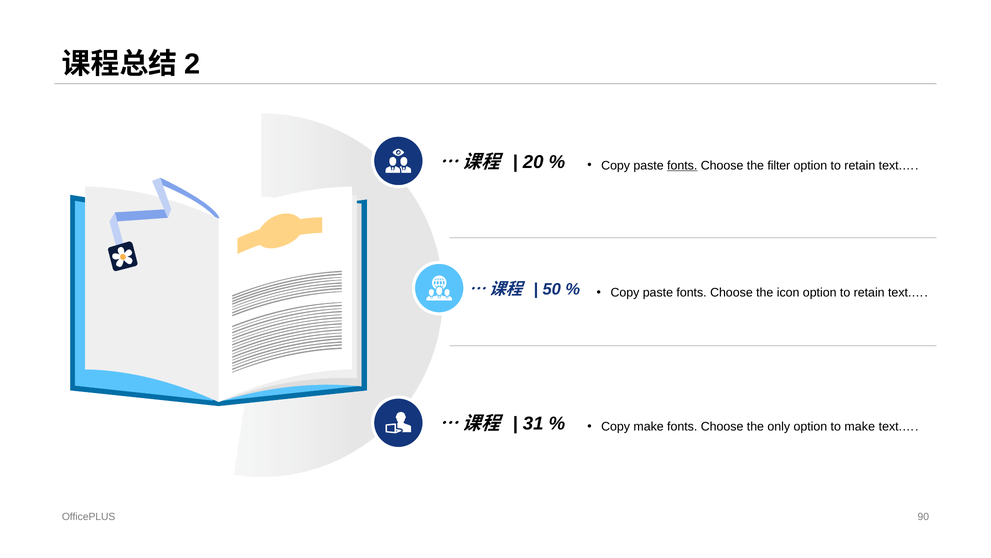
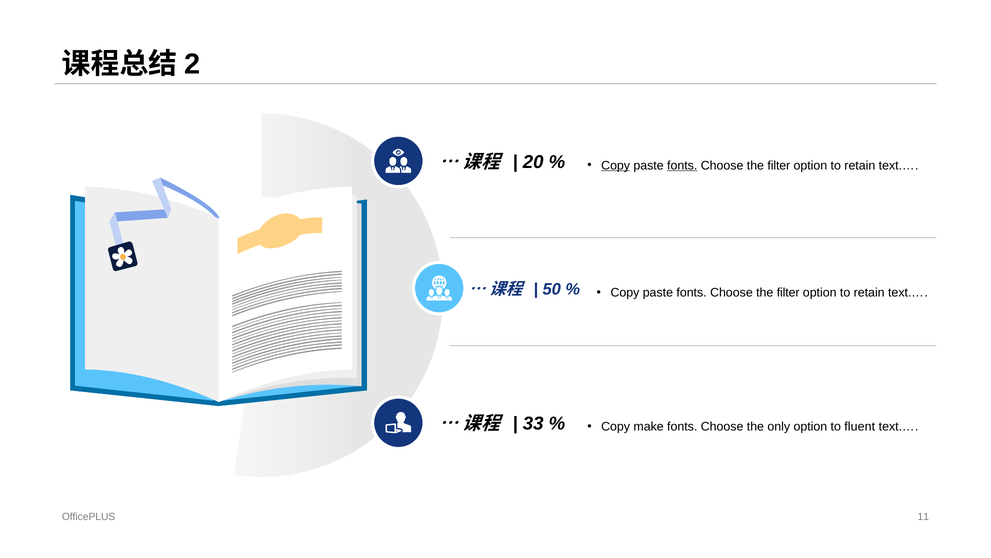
Copy underline: none -> present (616, 165)
icon: icon -> filter (788, 292)
31: 31 -> 33 (533, 423)
to make: make -> fluent (860, 426)
90: 90 -> 11 (923, 516)
